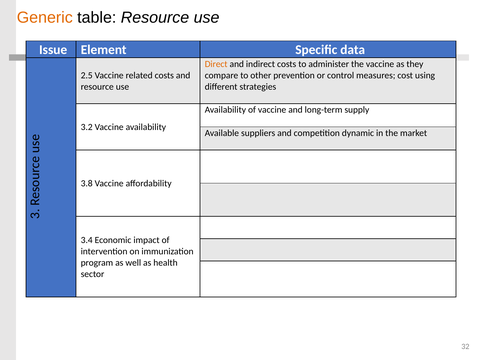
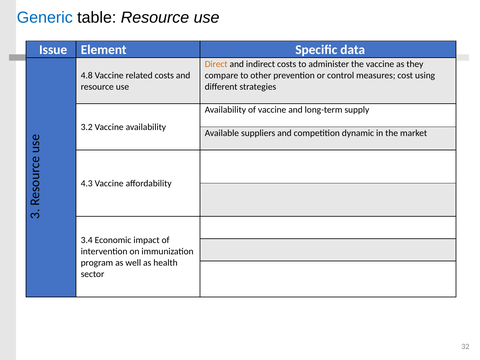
Generic colour: orange -> blue (45, 18)
2.5: 2.5 -> 4.8 (87, 75)
3.8: 3.8 -> 4.3 (87, 184)
